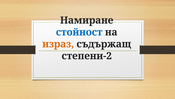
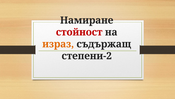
стойност colour: blue -> red (79, 32)
